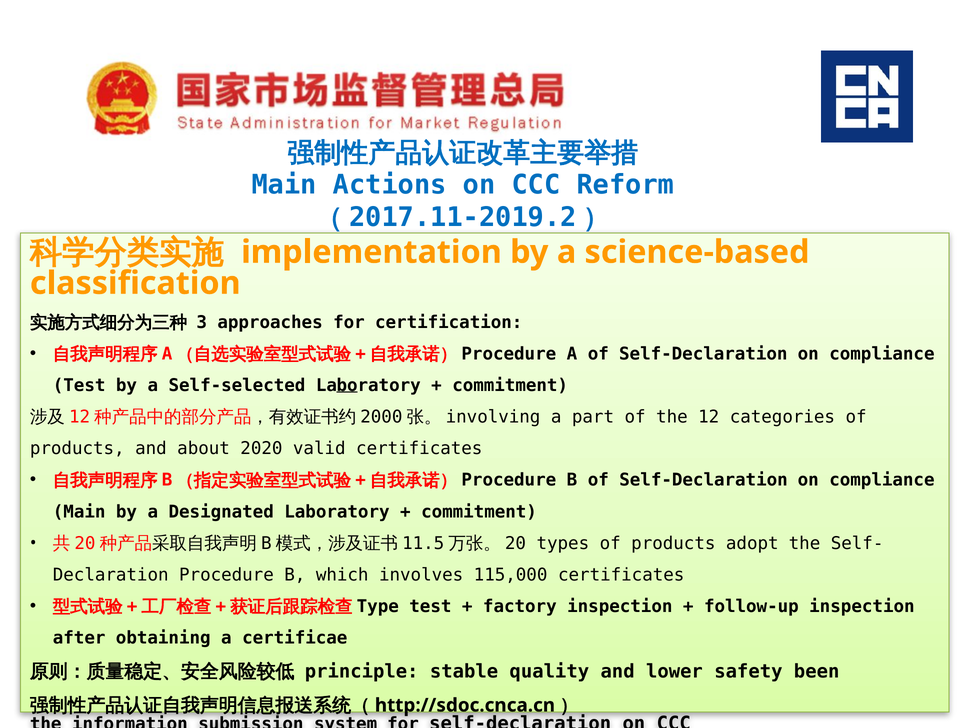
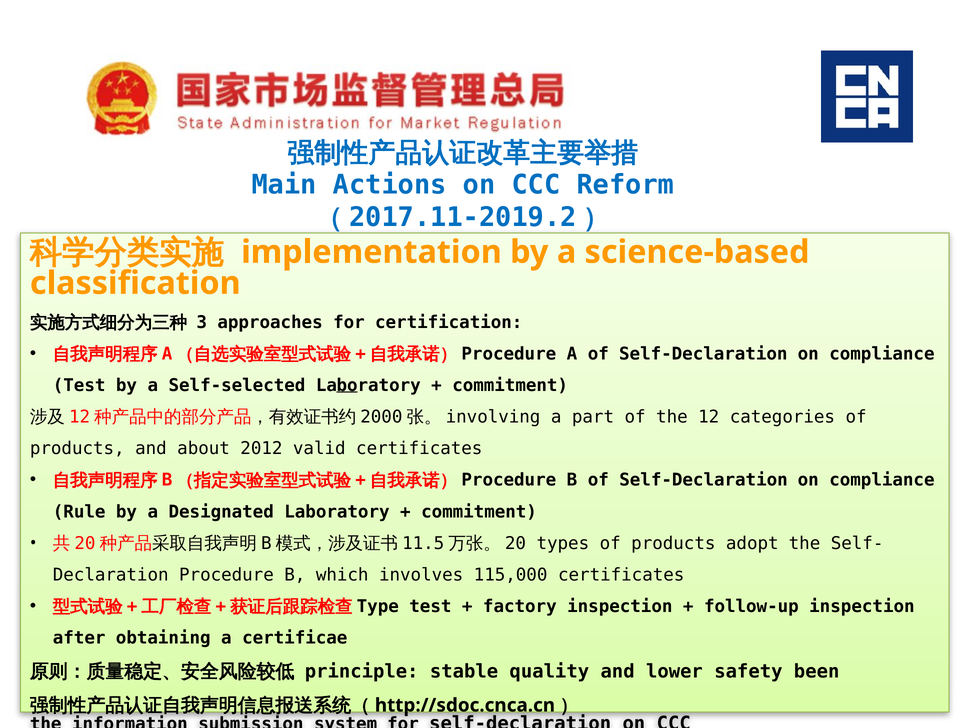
2020: 2020 -> 2012 (261, 448)
Main: Main -> Rule (79, 511)
